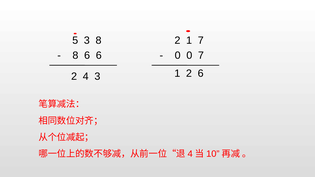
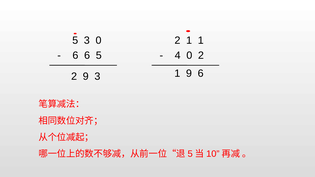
3 8: 8 -> 0 (99, 40)
1 7: 7 -> 1 (201, 40)
8: 8 -> 6 (75, 55)
6 6: 6 -> 5 (99, 55)
0: 0 -> 4 (178, 55)
0 7: 7 -> 2 (201, 55)
2 4: 4 -> 9 (86, 76)
1 2: 2 -> 9 (189, 74)
4: 4 -> 5 (190, 154)
